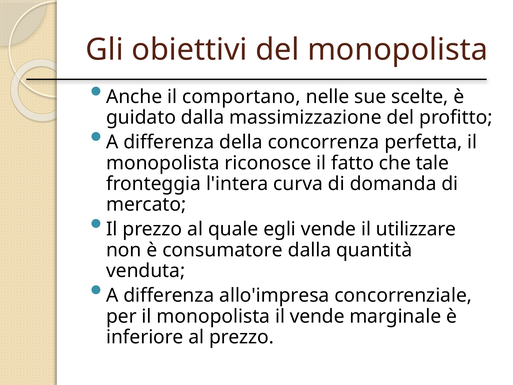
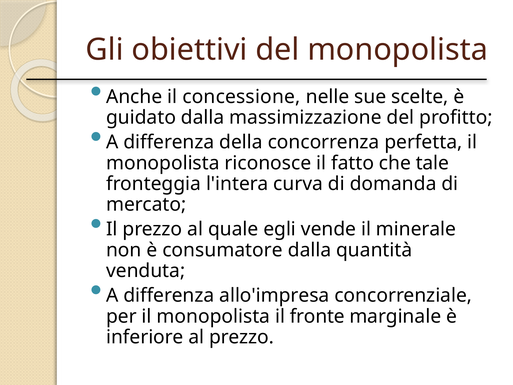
comportano: comportano -> concessione (241, 97)
utilizzare: utilizzare -> minerale (416, 229)
il vende: vende -> fronte (317, 316)
